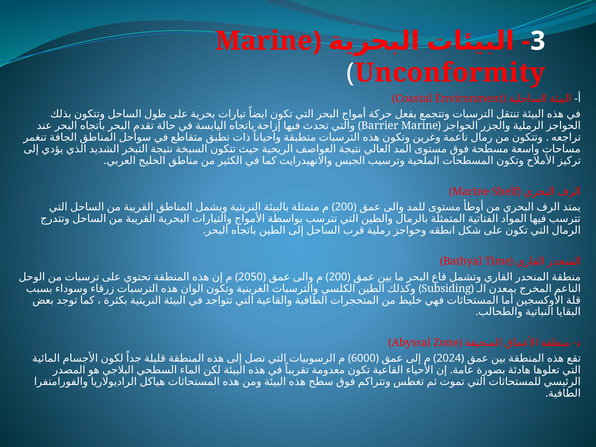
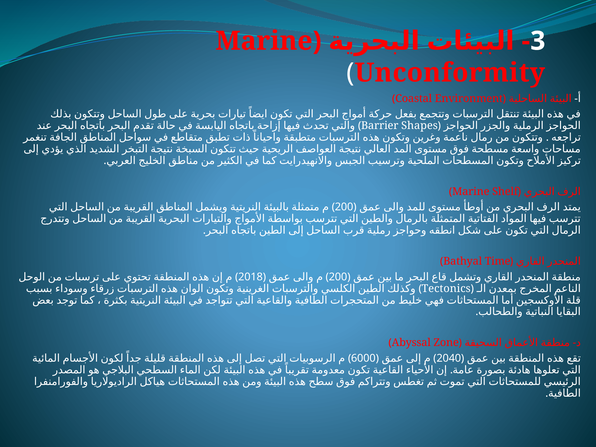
Barrier Marine: Marine -> Shapes (419, 126)
2050: 2050 -> 2018 (251, 277)
Subsiding: Subsiding -> Tectonics (446, 288)
2024: 2024 -> 2040 (449, 358)
